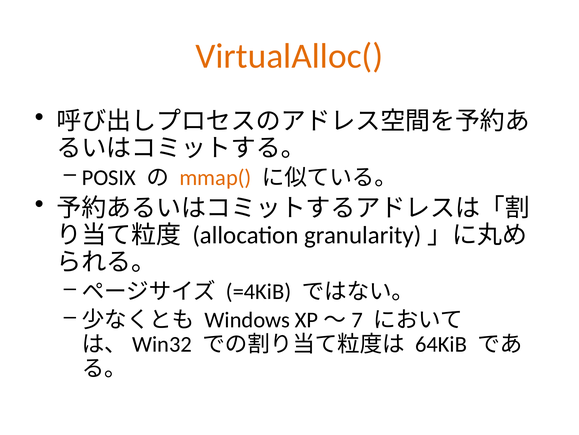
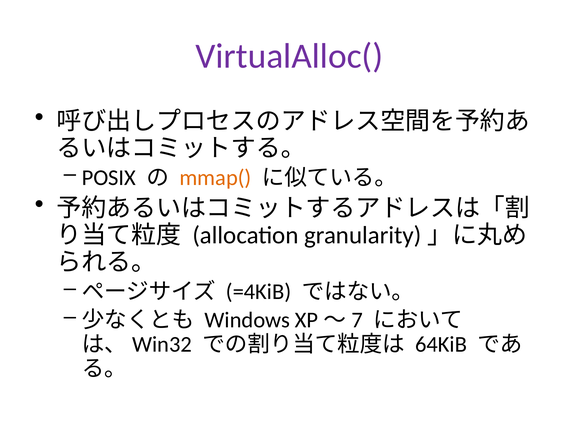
VirtualAlloc( colour: orange -> purple (289, 56)
